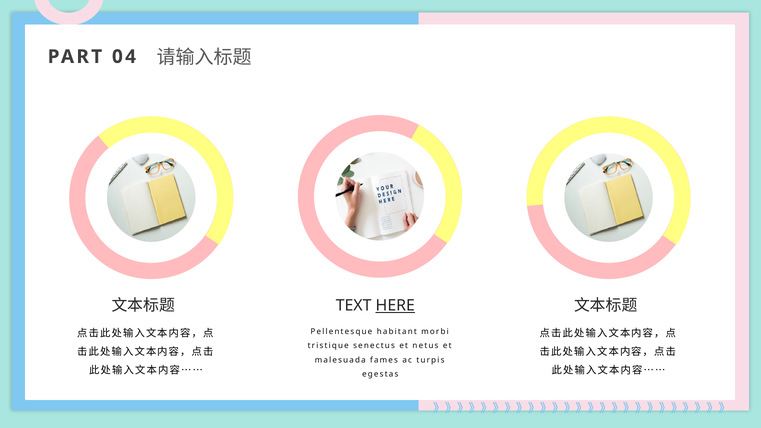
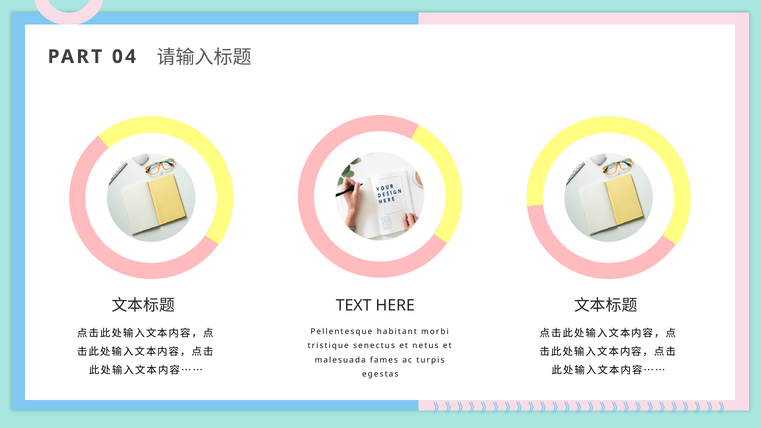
HERE underline: present -> none (395, 306)
